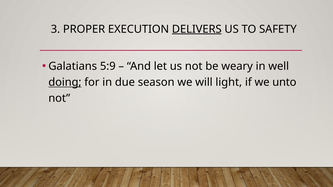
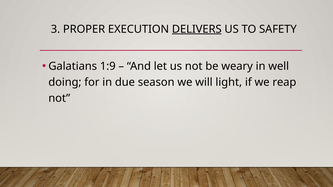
5:9: 5:9 -> 1:9 (108, 66)
doing underline: present -> none (65, 82)
unto: unto -> reap (284, 82)
